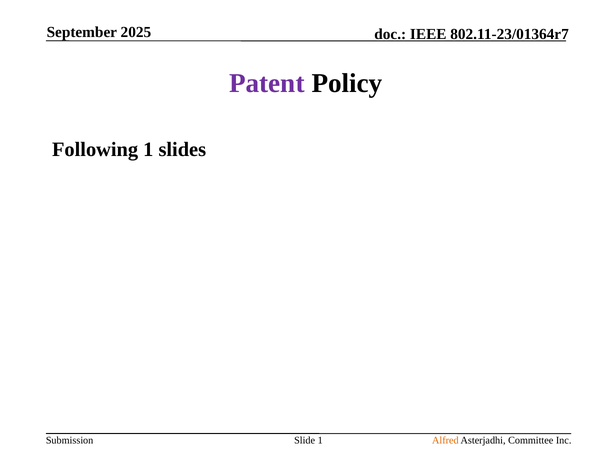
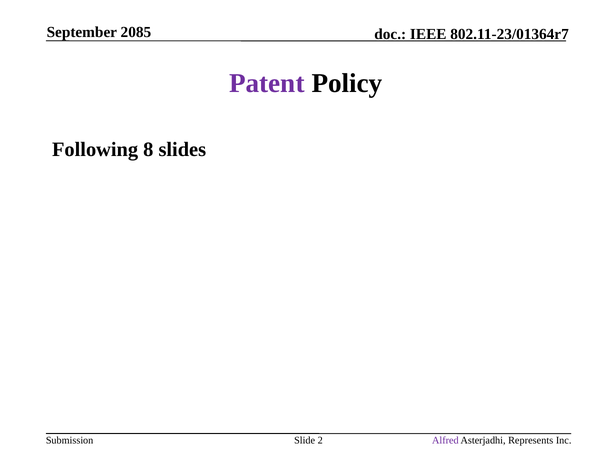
2025: 2025 -> 2085 (136, 32)
Following 1: 1 -> 8 (148, 149)
Slide 1: 1 -> 2 (320, 440)
Alfred colour: orange -> purple (445, 440)
Committee: Committee -> Represents (531, 440)
